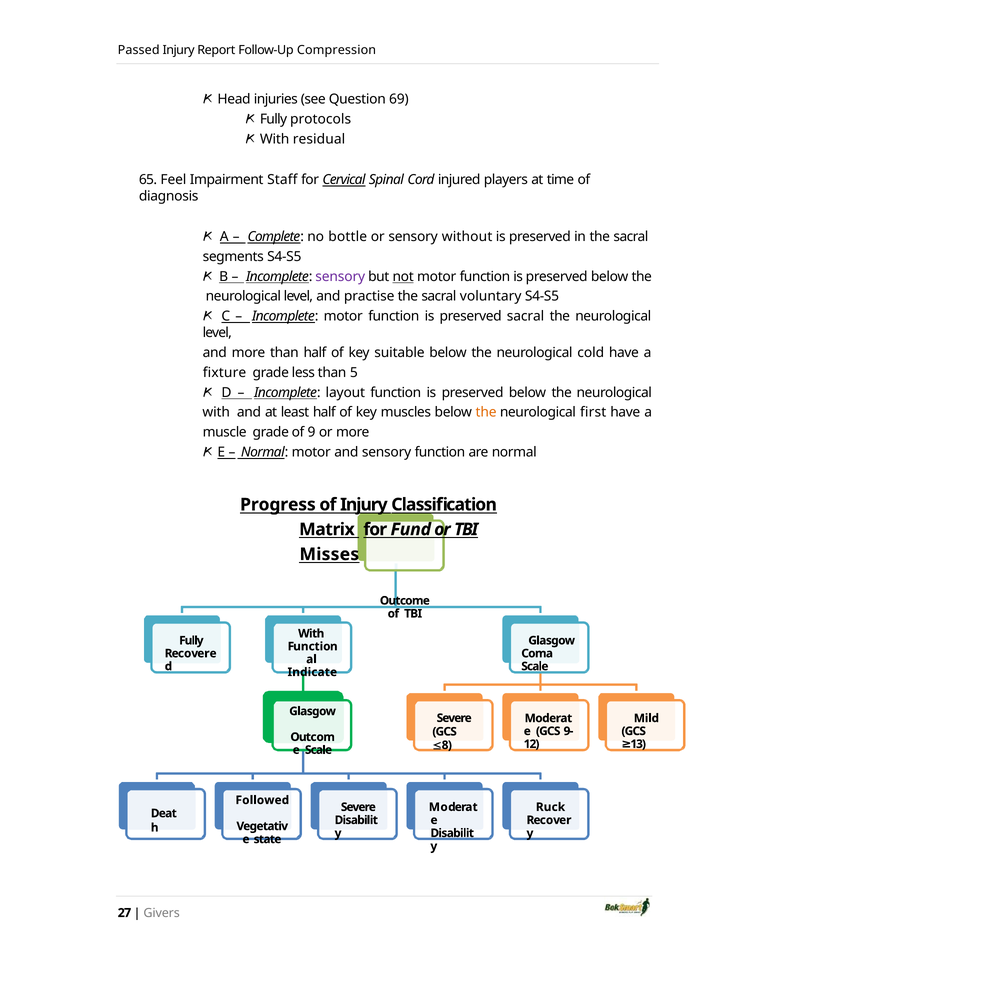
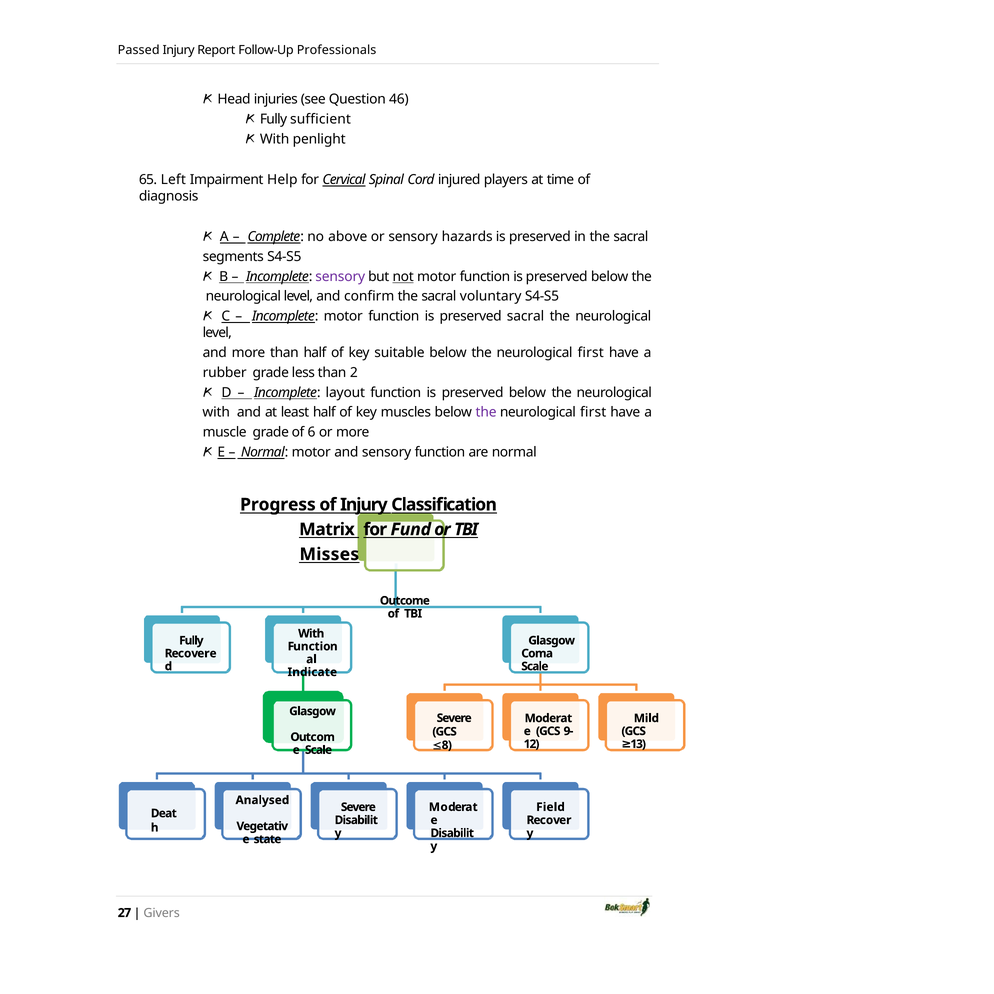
Compression: Compression -> Professionals (337, 50)
69: 69 -> 46 (399, 99)
protocols: protocols -> sufficient (321, 119)
residual: residual -> penlight (319, 139)
Feel: Feel -> Left (173, 180)
Staff: Staff -> Help (282, 180)
bottle: bottle -> above (348, 237)
without: without -> hazards (467, 237)
practise: practise -> confirm (369, 296)
cold: cold -> first (591, 353)
fixture: fixture -> rubber (225, 373)
5: 5 -> 2 (354, 373)
the colour: orange -> purple (486, 412)
9: 9 -> 6 (312, 432)
Followed: Followed -> Analysed (262, 800)
Ruck: Ruck -> Field (550, 807)
